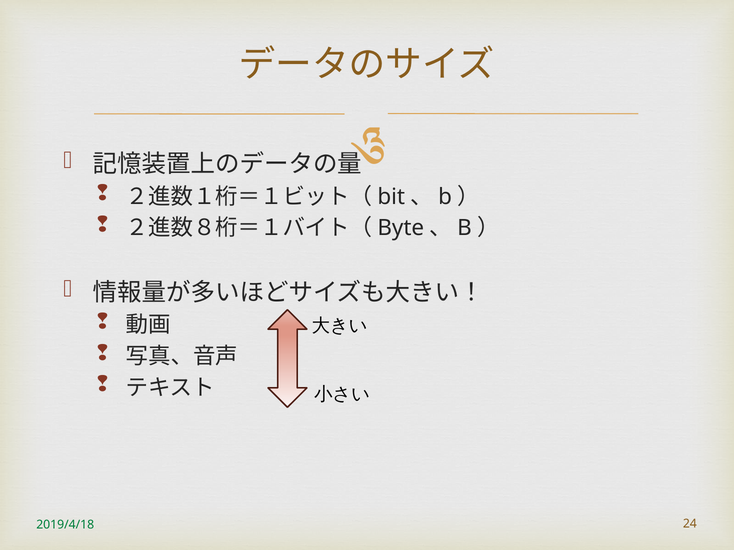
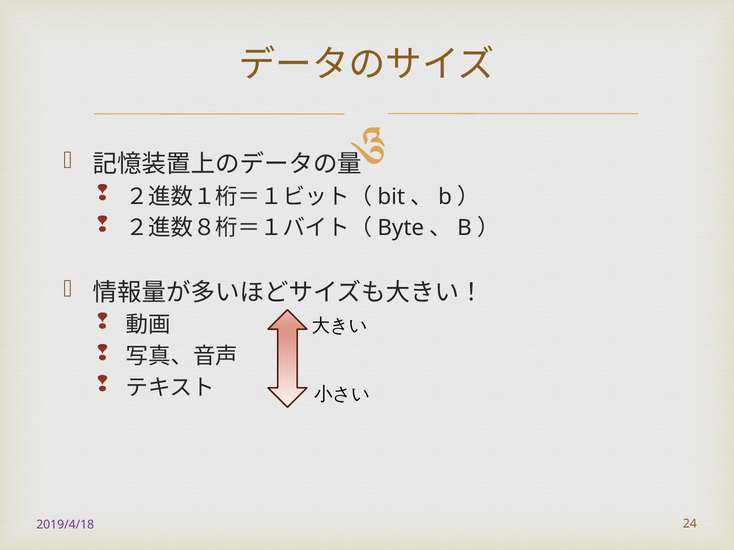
2019/4/18 colour: green -> purple (65, 525)
